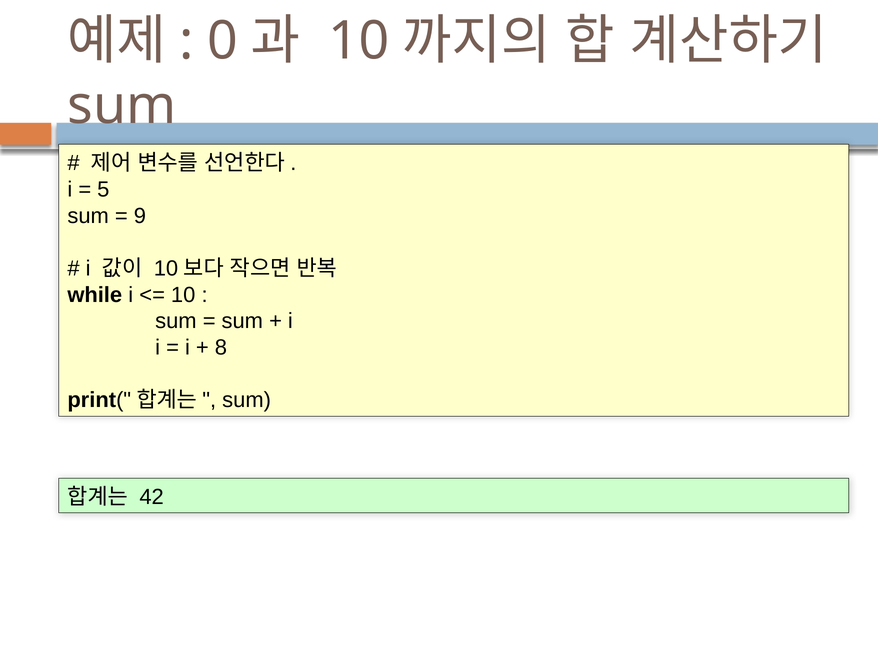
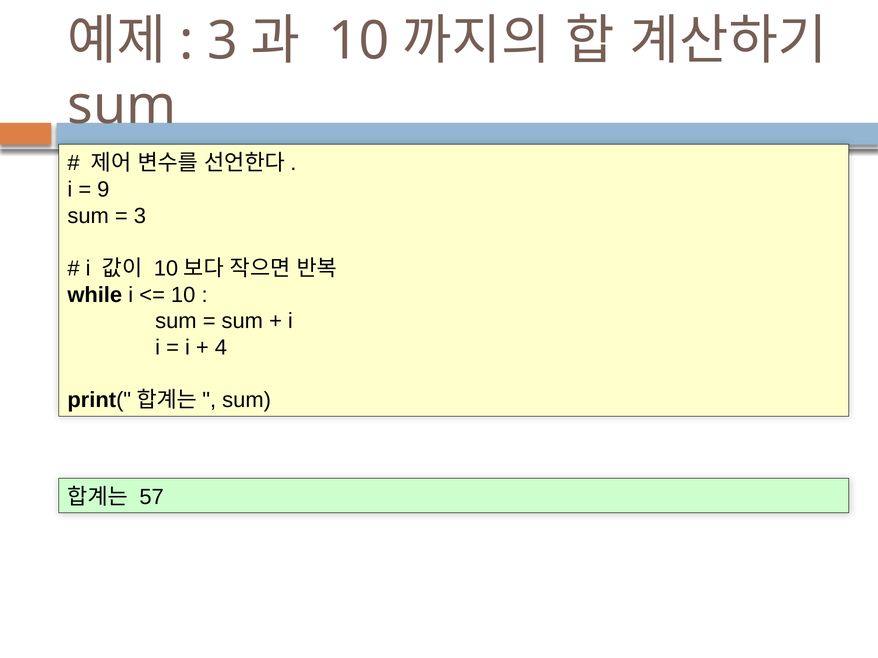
0: 0 -> 3 (223, 41)
5: 5 -> 9 (103, 190)
9: 9 -> 3 (140, 216)
8: 8 -> 4 (221, 348)
42: 42 -> 57 (152, 497)
